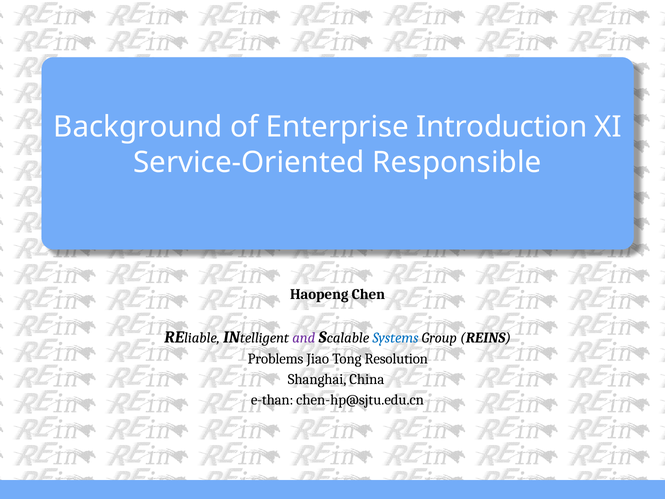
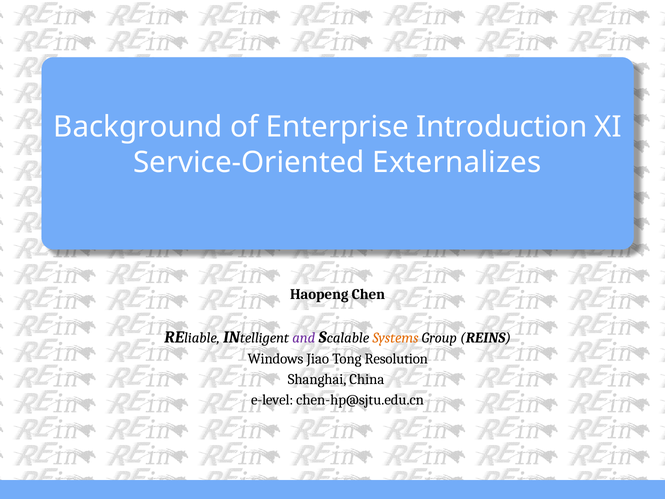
Responsible: Responsible -> Externalizes (457, 162)
Systems colour: blue -> orange (396, 338)
Problems: Problems -> Windows (275, 359)
e-than: e-than -> e-level (272, 400)
